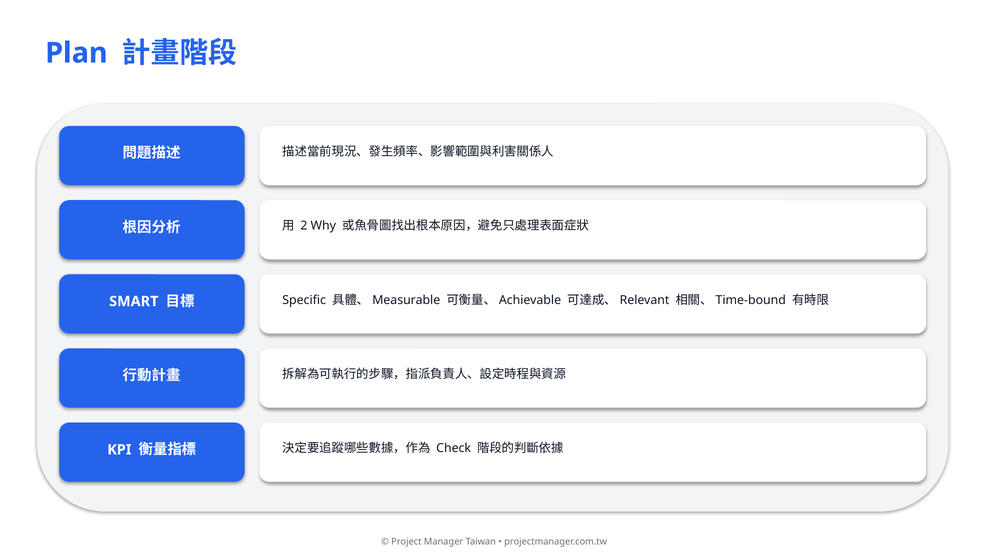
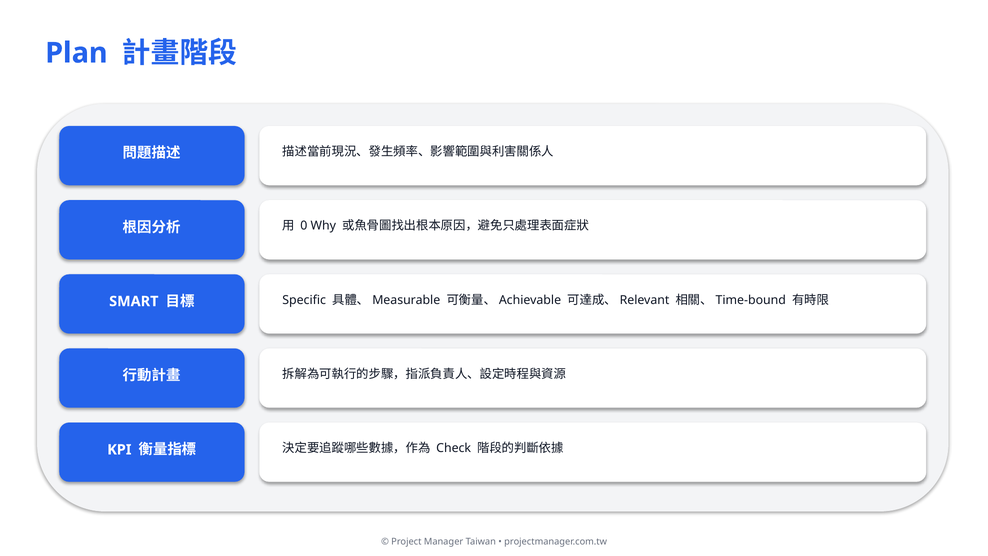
2: 2 -> 0 (304, 226)
